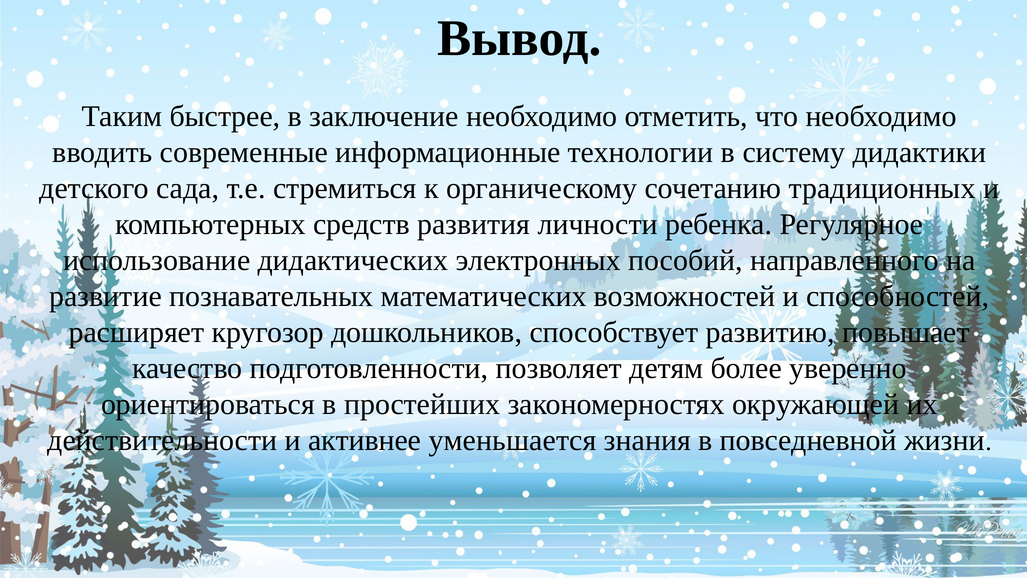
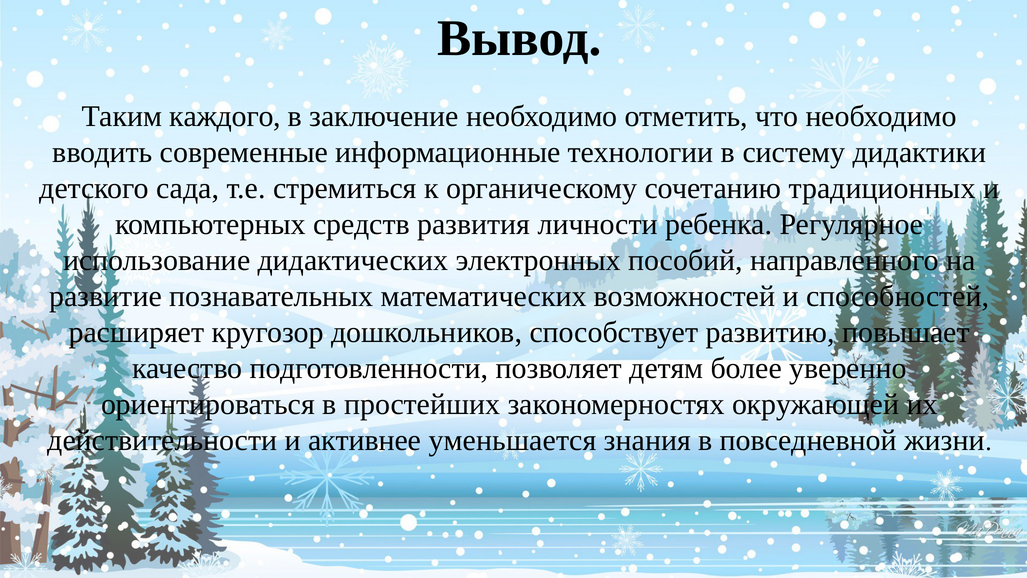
быстрее: быстрее -> каждого (225, 116)
